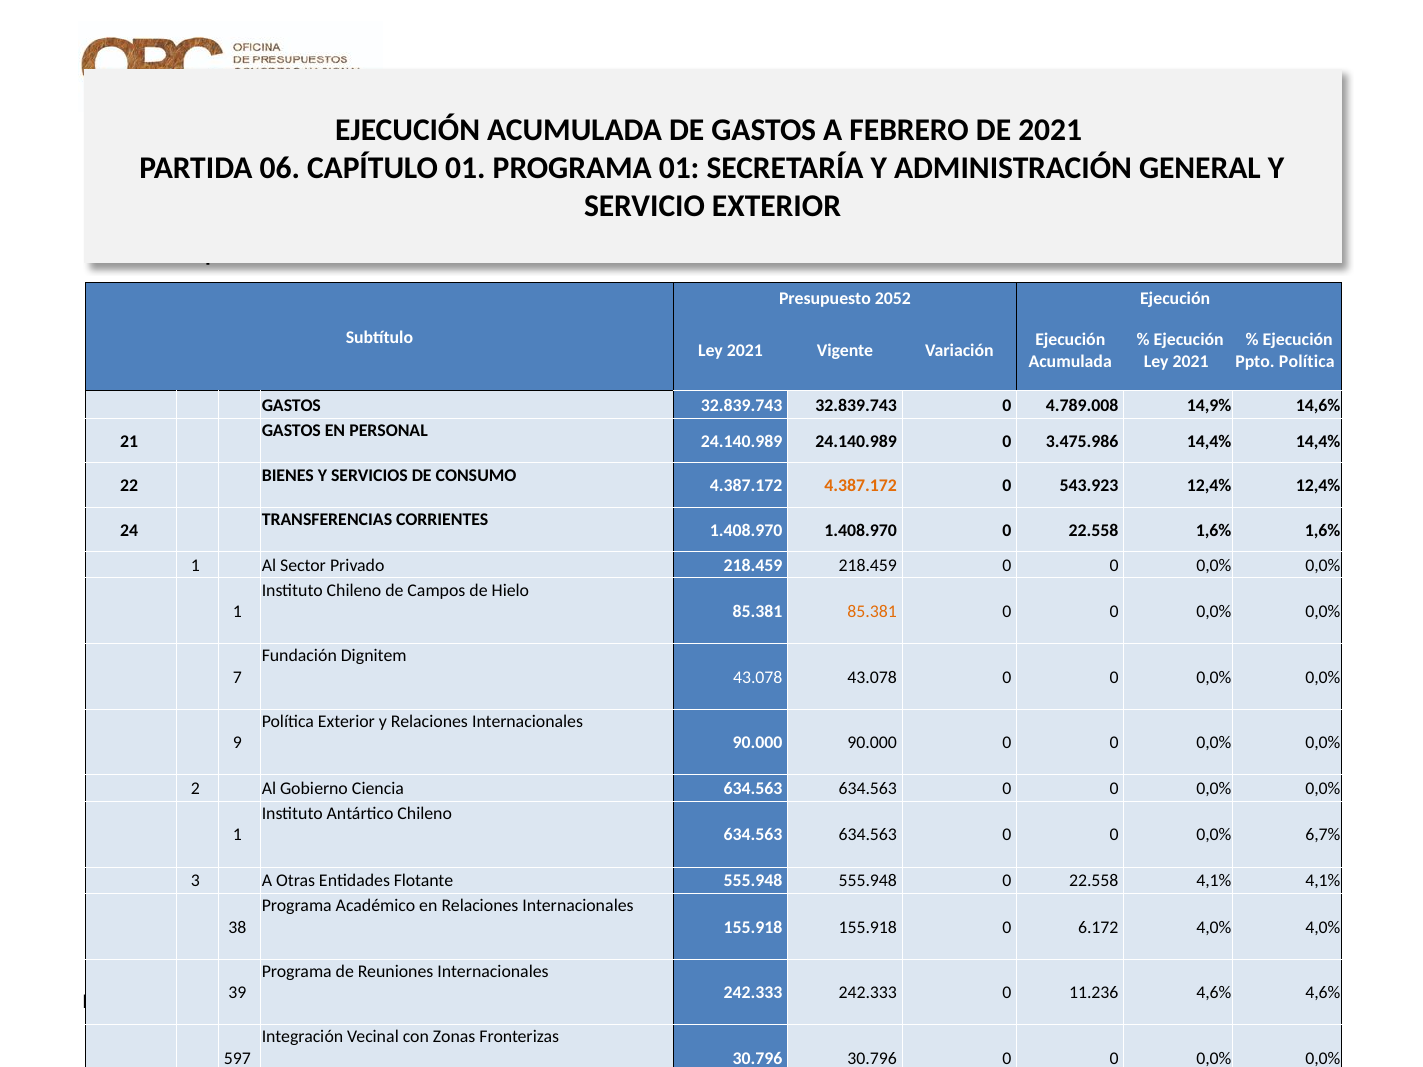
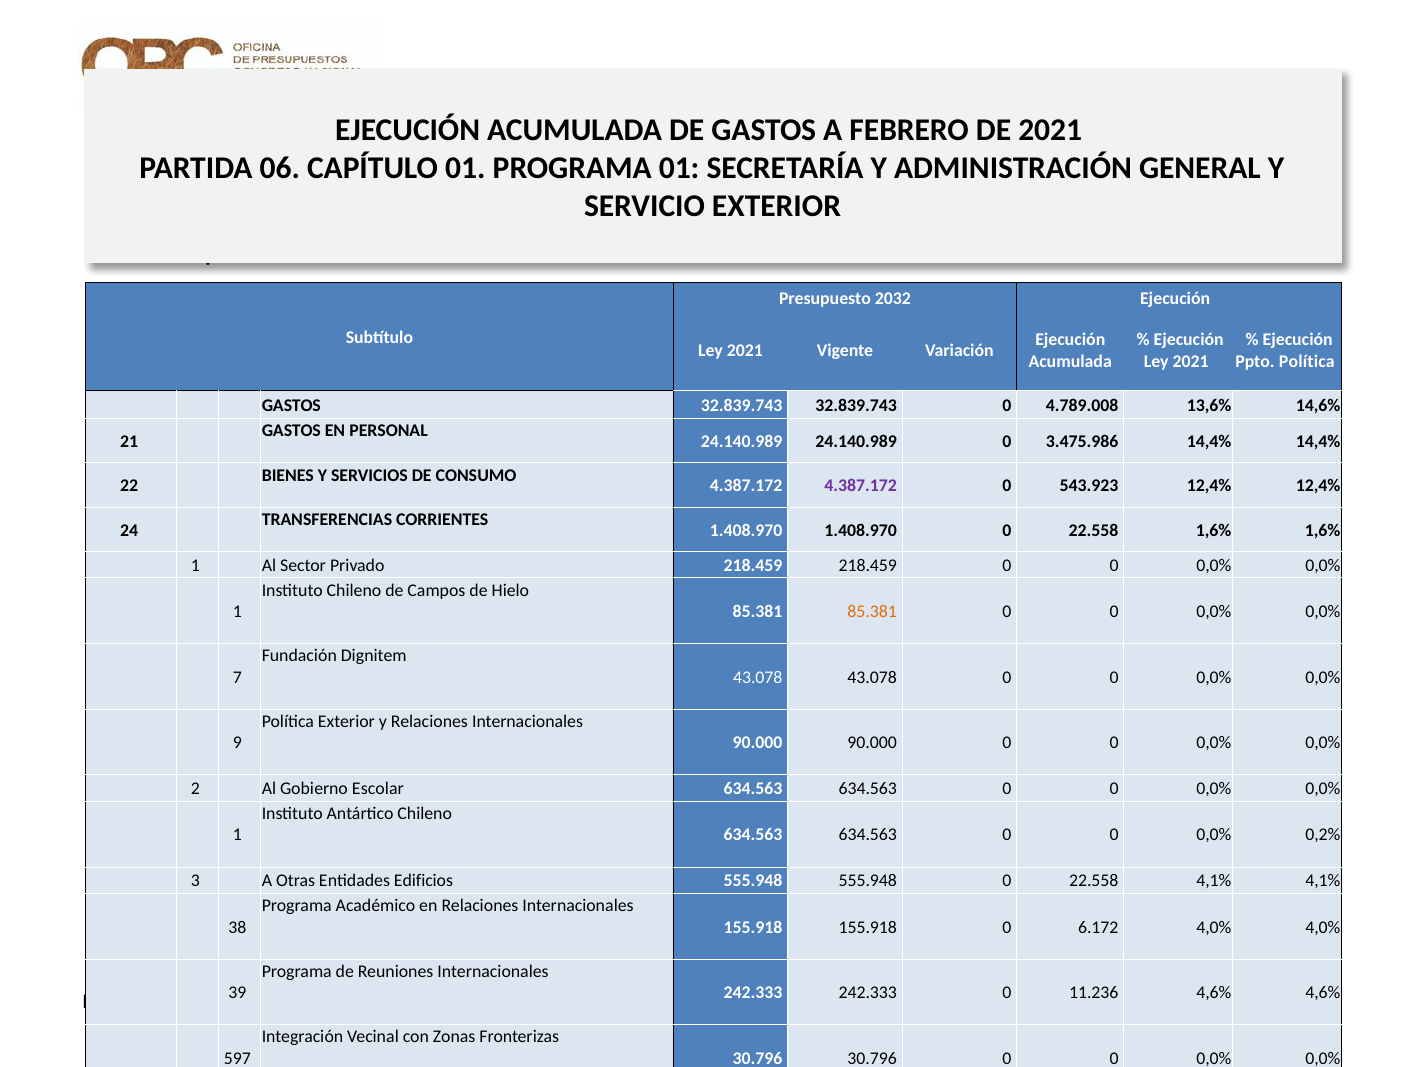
2052: 2052 -> 2032 (893, 299)
14,9%: 14,9% -> 13,6% (1209, 406)
4.387.172 colour: orange -> purple (861, 486)
Ciencia: Ciencia -> Escolar (378, 789)
6,7%: 6,7% -> 0,2% (1323, 835)
Entidades Flotante: Flotante -> Edificios (424, 881)
